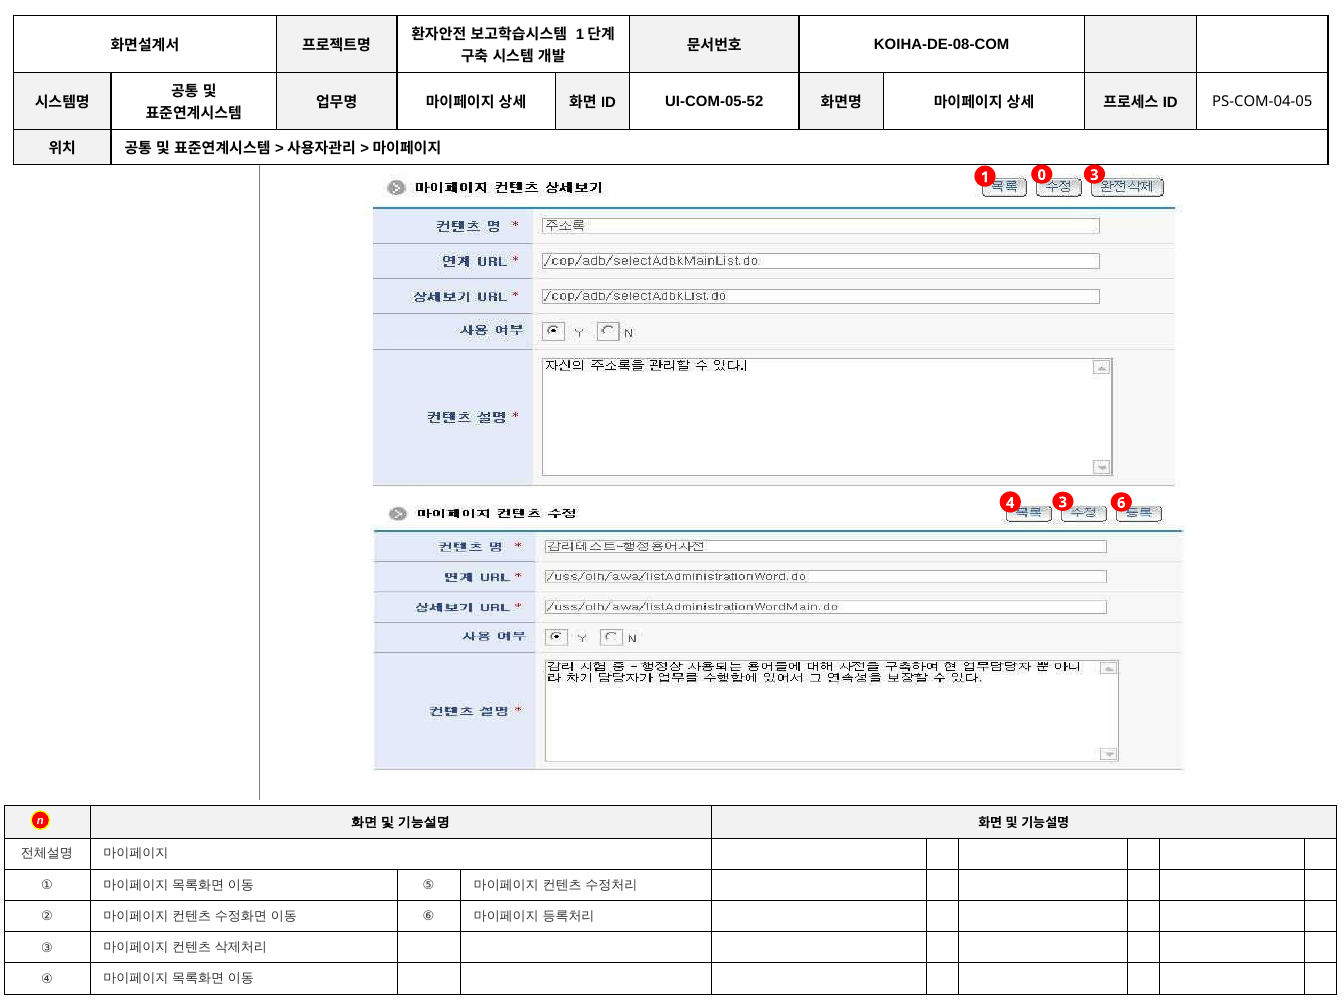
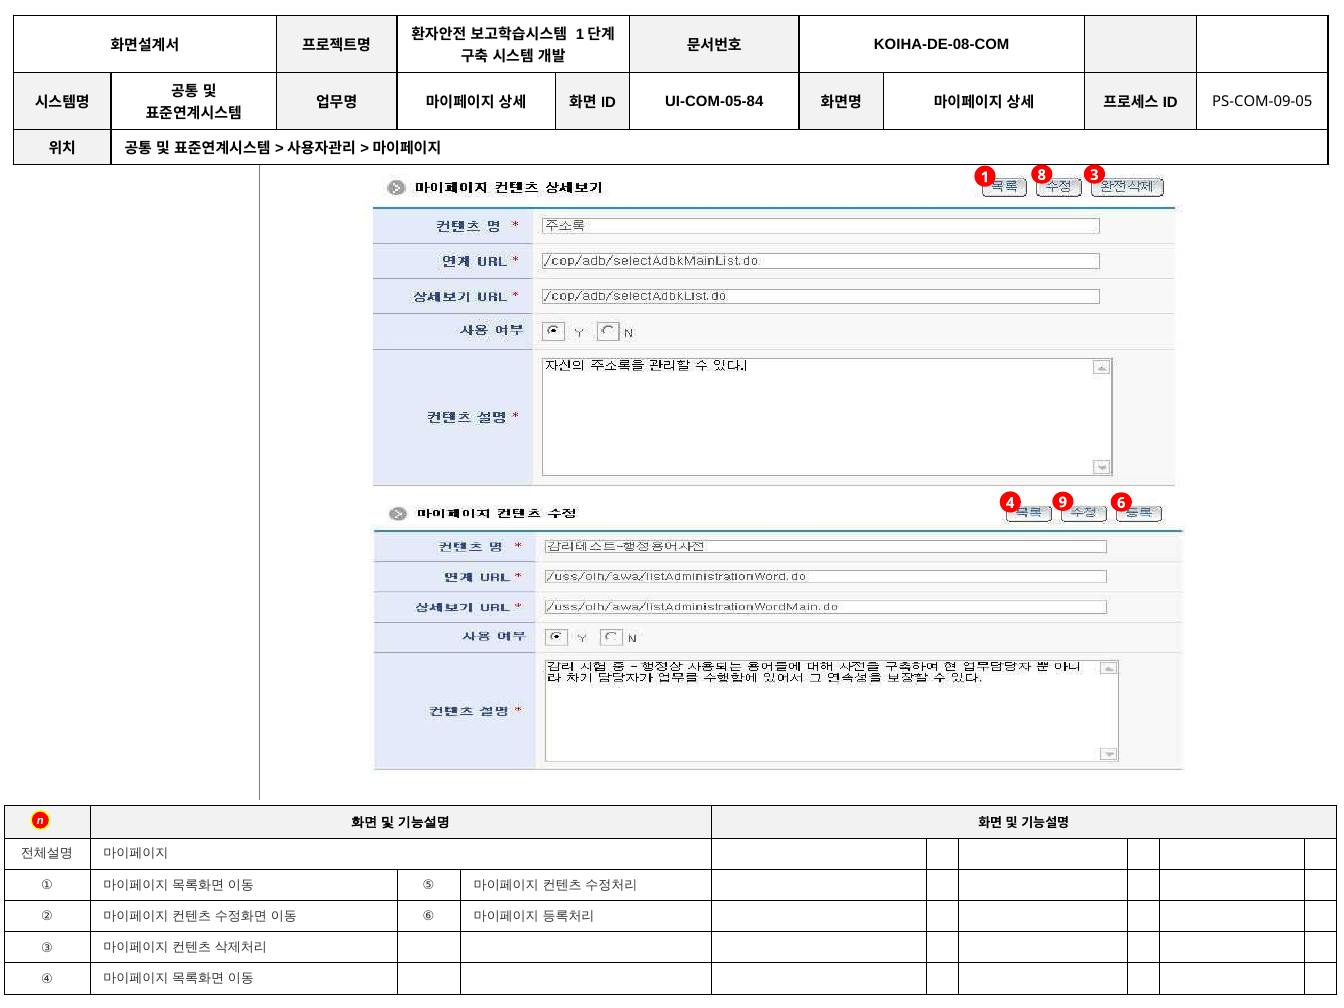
UI-COM-05-52: UI-COM-05-52 -> UI-COM-05-84 (714, 101)
PS-COM-04-05: PS-COM-04-05 -> PS-COM-09-05 (1262, 102)
0: 0 -> 8 (1042, 175)
4 3: 3 -> 9 (1063, 502)
